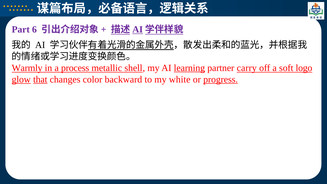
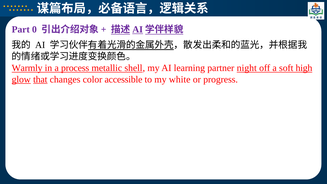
6: 6 -> 0 (34, 30)
learning underline: present -> none (189, 68)
carry: carry -> night (247, 68)
logo: logo -> high (304, 68)
backward: backward -> accessible (123, 79)
progress underline: present -> none (221, 79)
